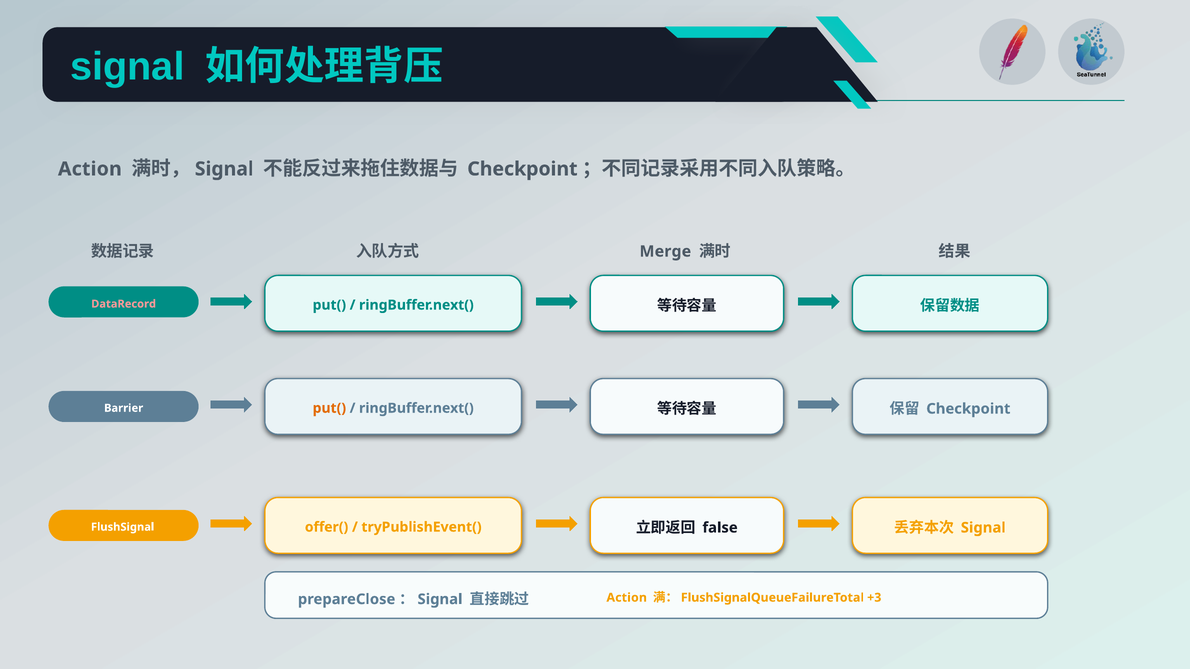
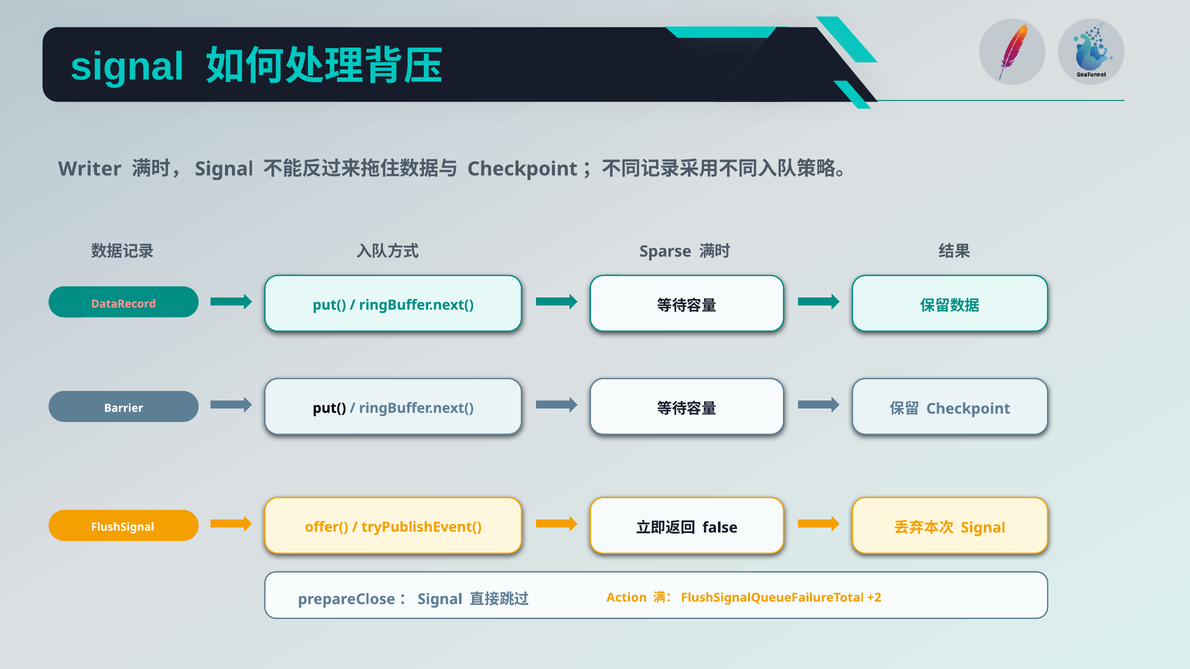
Action: Action -> Writer (90, 169)
Merge: Merge -> Sparse (665, 252)
put( colour: orange -> black (329, 408)
+3: +3 -> +2 (874, 598)
